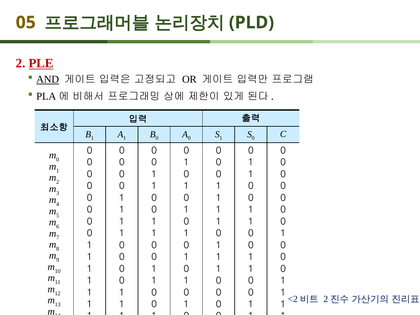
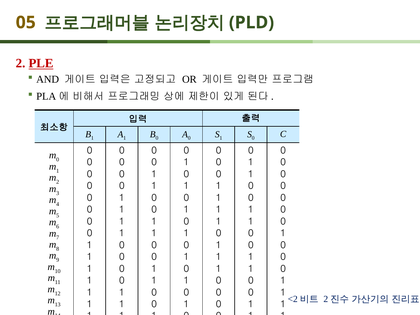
AND underline: present -> none (48, 79)
